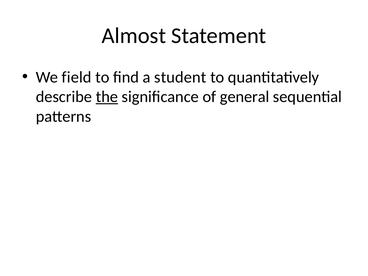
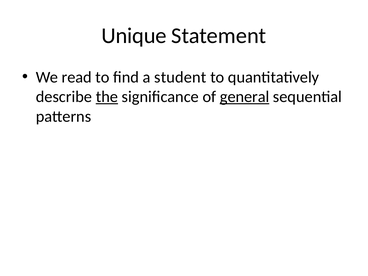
Almost: Almost -> Unique (134, 36)
field: field -> read (77, 77)
general underline: none -> present (245, 97)
